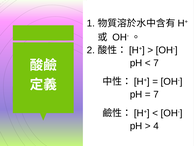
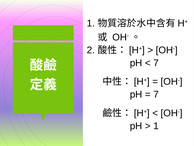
4: 4 -> 1 (156, 126)
